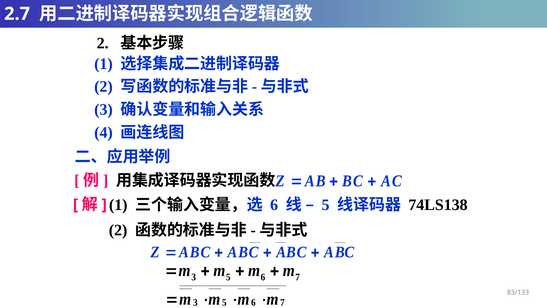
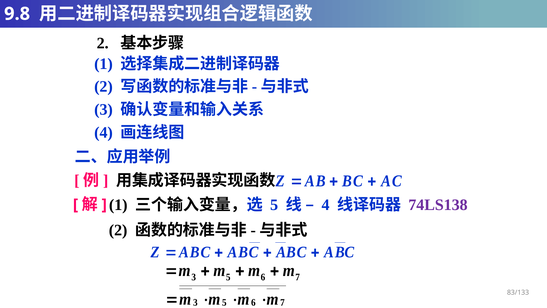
2.7: 2.7 -> 9.8 (17, 14)
6: 6 -> 5 (274, 205)
5: 5 -> 4 (326, 205)
74LS138 colour: black -> purple (438, 205)
